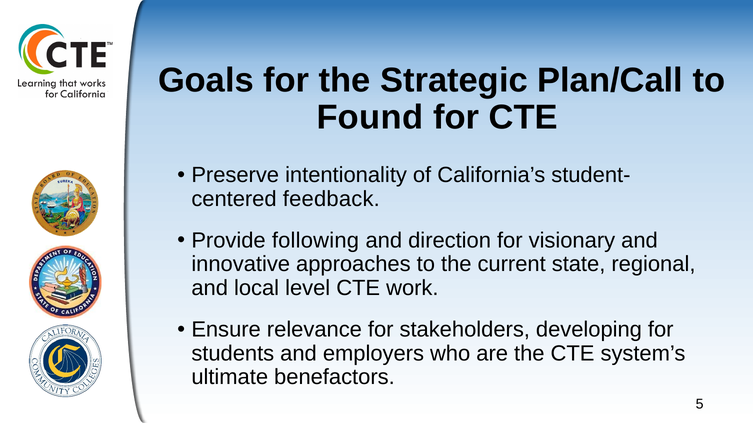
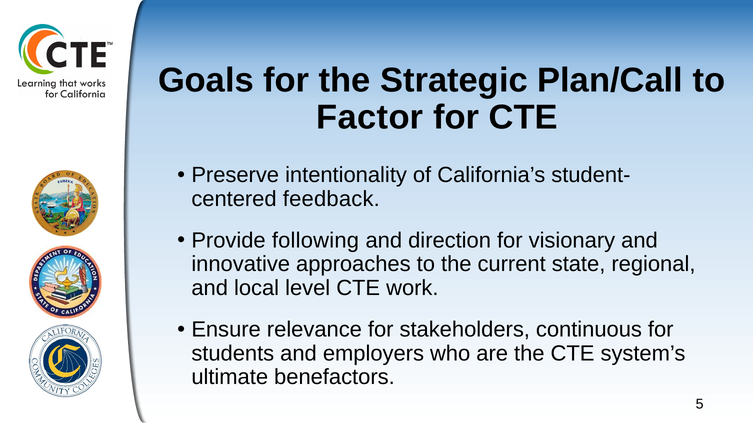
Found: Found -> Factor (370, 118)
developing: developing -> continuous (589, 330)
